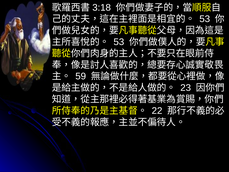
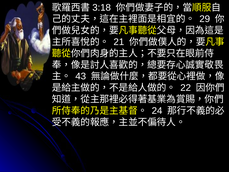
53: 53 -> 29 (205, 19)
53: 53 -> 21 (119, 42)
59: 59 -> 43 (81, 76)
23: 23 -> 22 (186, 88)
22: 22 -> 24 (157, 111)
